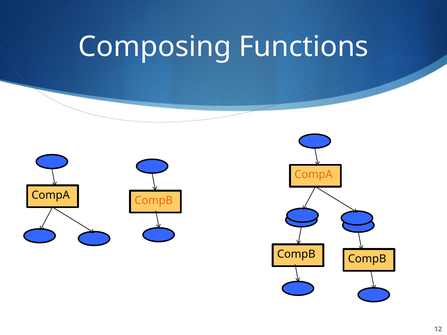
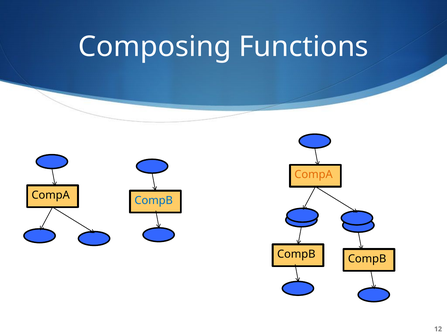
CompB colour: orange -> blue (154, 201)
